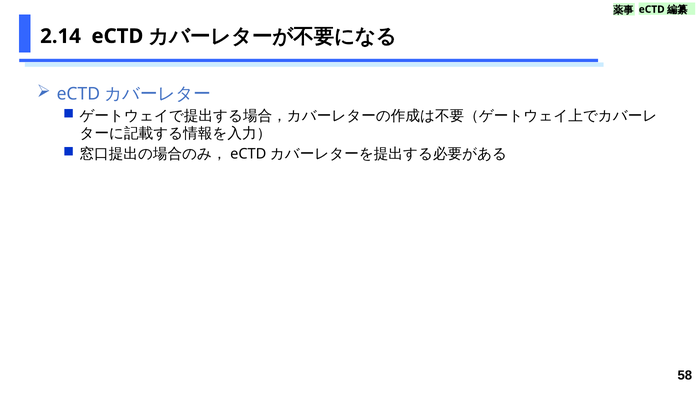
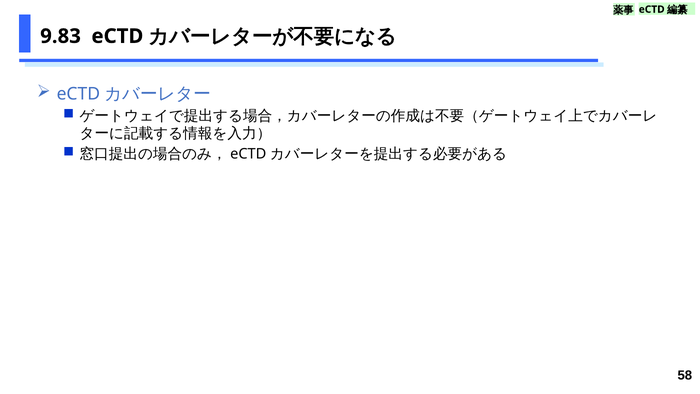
2.14: 2.14 -> 9.83 (61, 36)
